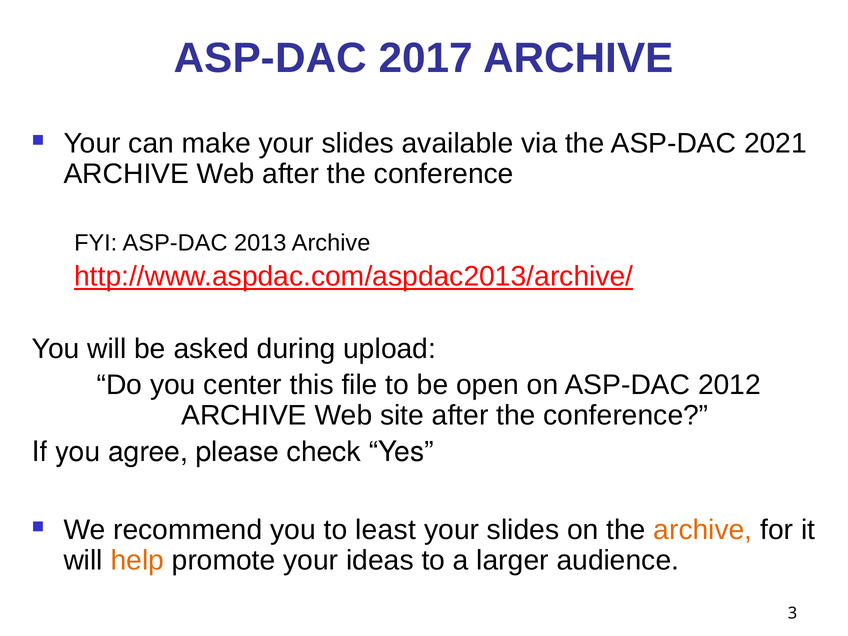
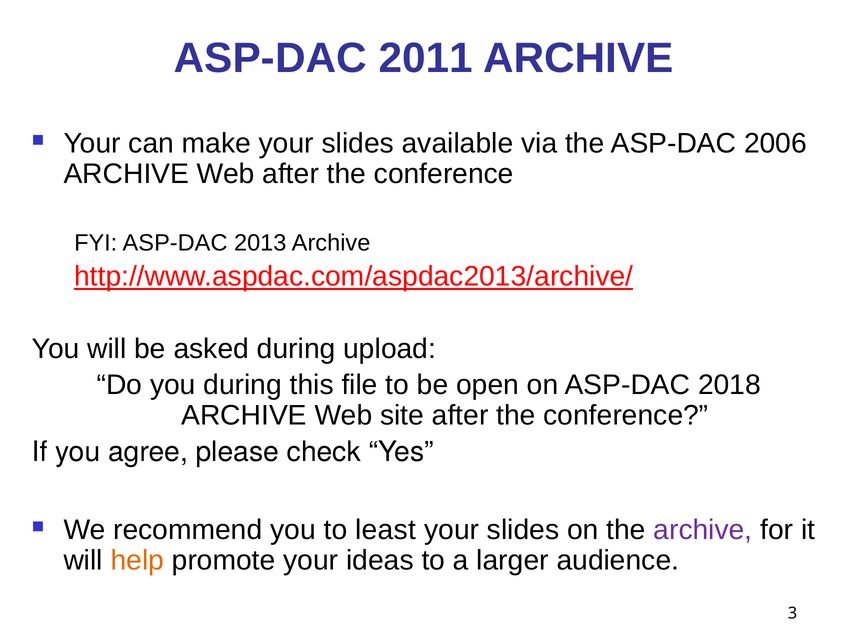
2017: 2017 -> 2011 (426, 58)
2021: 2021 -> 2006 (776, 144)
you center: center -> during (243, 385)
2012: 2012 -> 2018 (729, 385)
archive colour: orange -> purple (703, 530)
